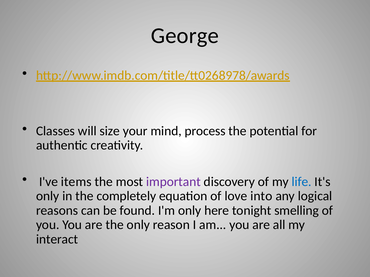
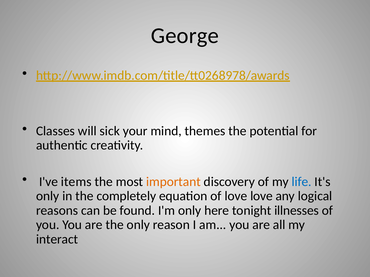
size: size -> sick (110, 131)
process: process -> themes (205, 131)
important colour: purple -> orange (173, 182)
love into: into -> love (261, 196)
smelling: smelling -> illnesses (297, 211)
